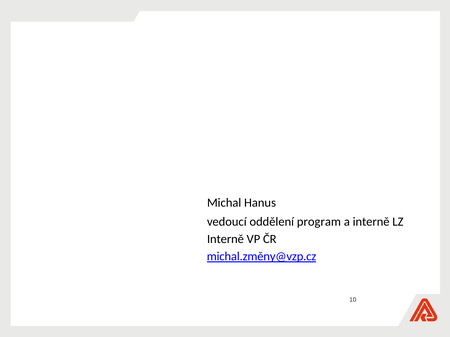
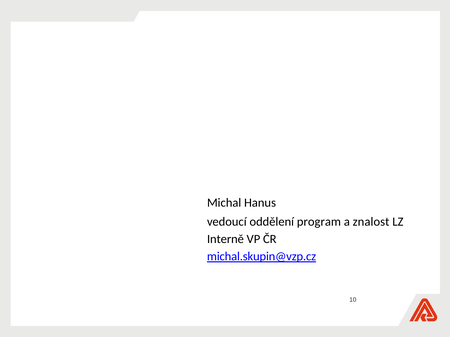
a interně: interně -> znalost (371, 222)
michal.změny@vzp.cz: michal.změny@vzp.cz -> michal.skupin@vzp.cz (262, 257)
